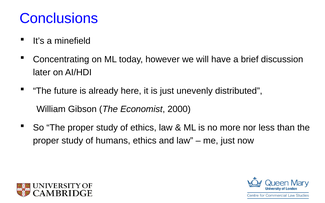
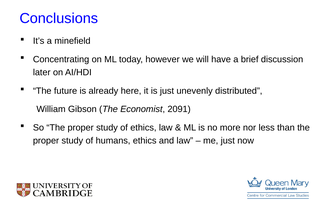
2000: 2000 -> 2091 (179, 109)
